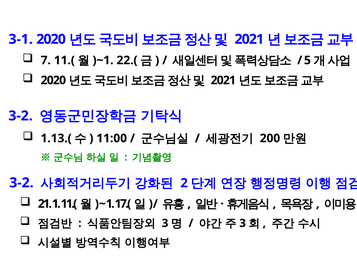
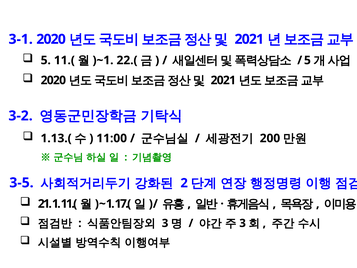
7: 7 -> 5 (46, 60)
3-2: 3-2 -> 3-5 (21, 183)
